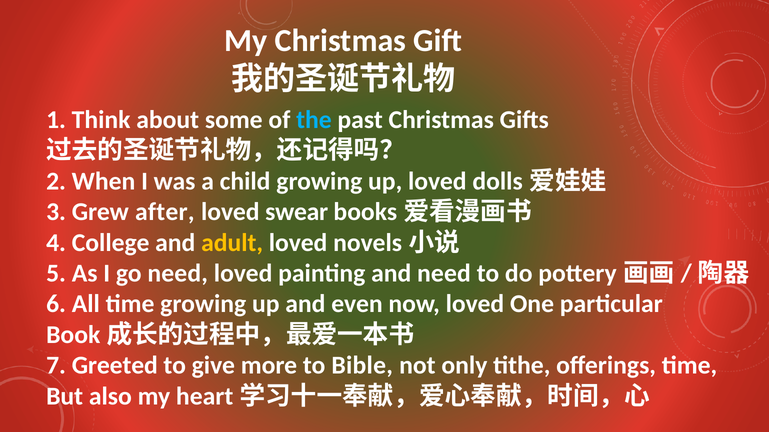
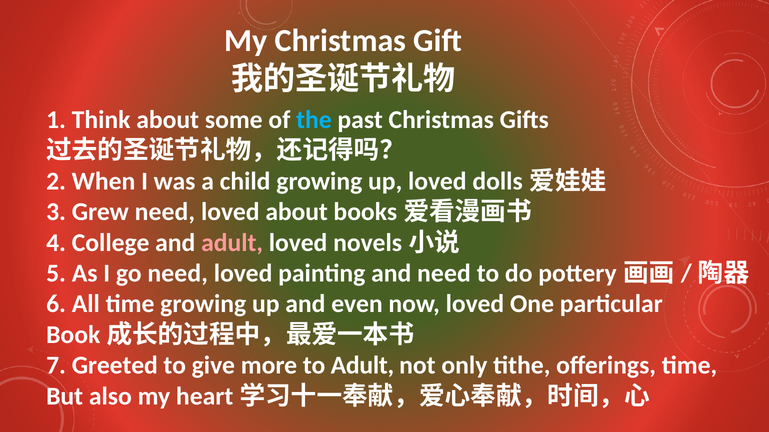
Grew after: after -> need (165, 212)
loved swear: swear -> about (297, 212)
adult colour: yellow -> pink (232, 243)
to Bible: Bible -> Adult (362, 366)
